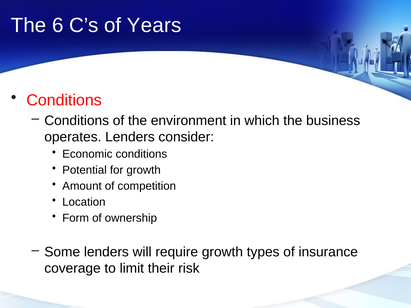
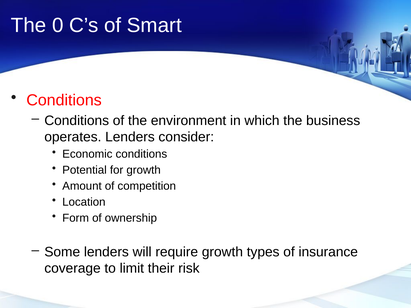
6: 6 -> 0 (58, 25)
Years: Years -> Smart (154, 25)
